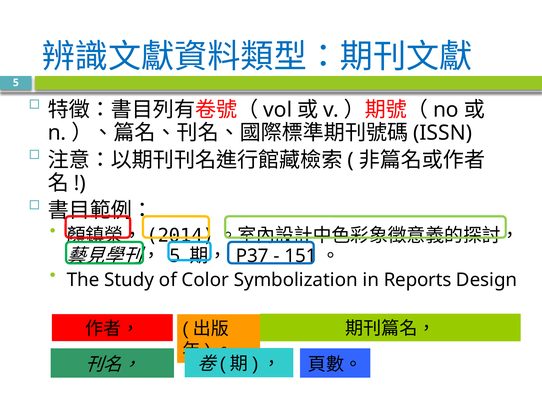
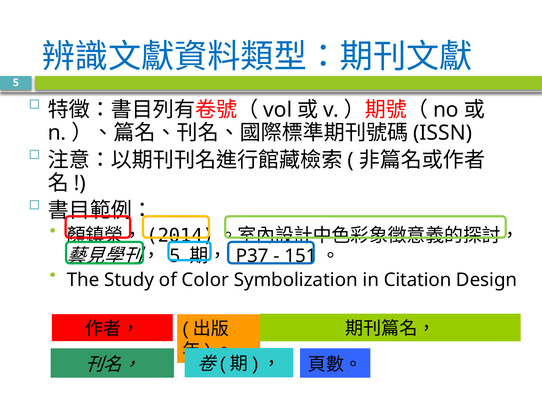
Reports: Reports -> Citation (418, 280)
